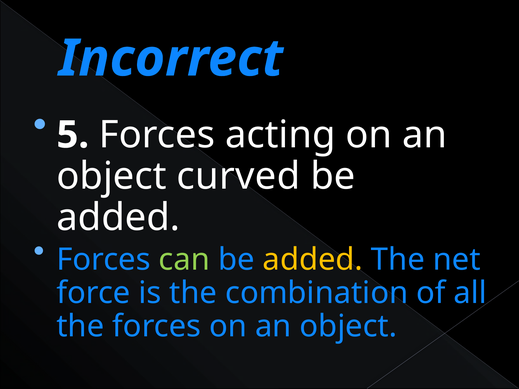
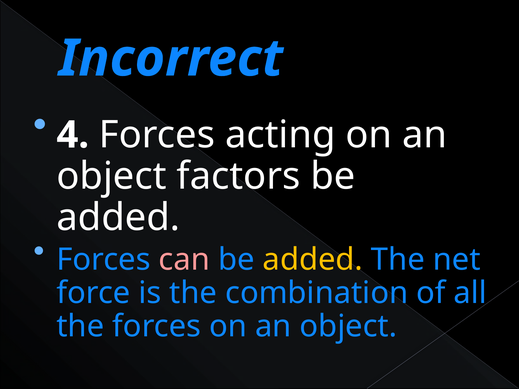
5: 5 -> 4 (73, 135)
curved: curved -> factors (239, 176)
can colour: light green -> pink (184, 260)
